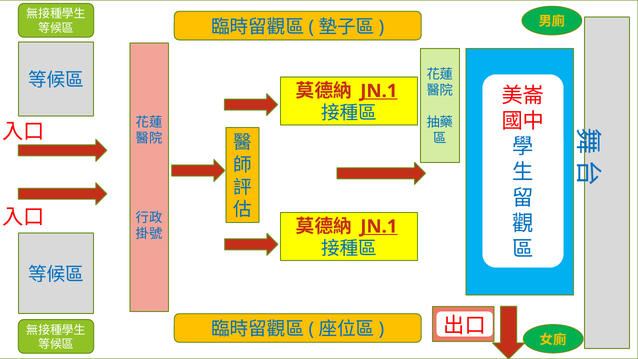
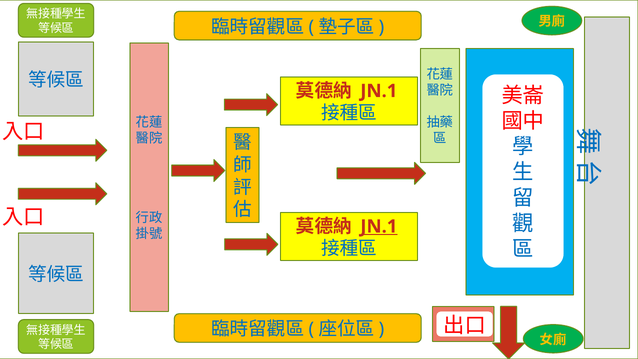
JN.1 underline: present -> none (379, 91)
